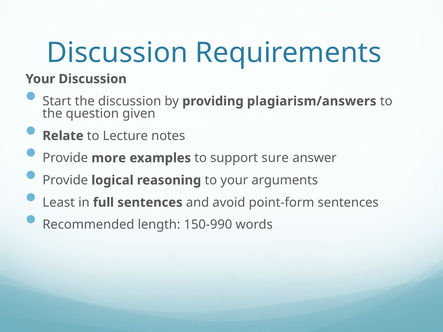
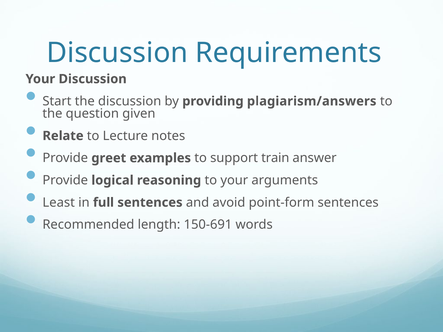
more: more -> greet (109, 158)
sure: sure -> train (275, 158)
150-990: 150-990 -> 150-691 (208, 225)
